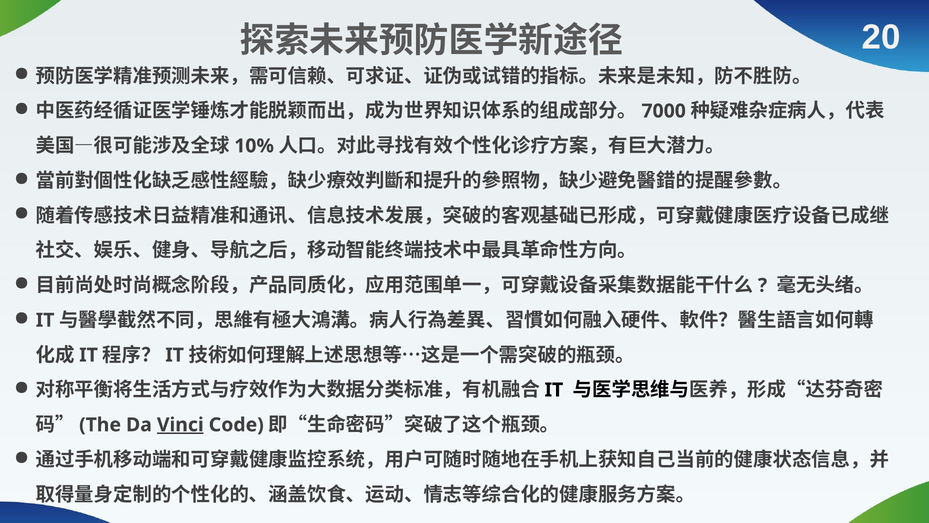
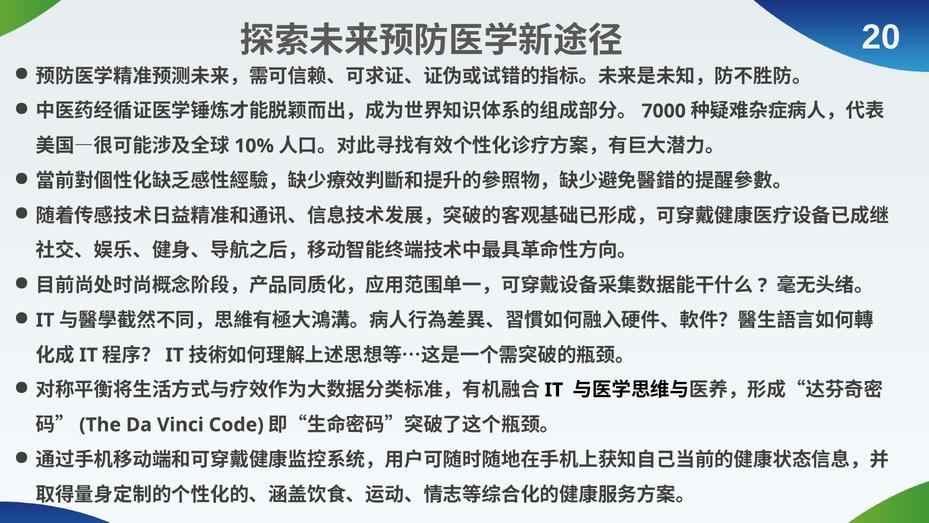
Vinci underline: present -> none (180, 425)
